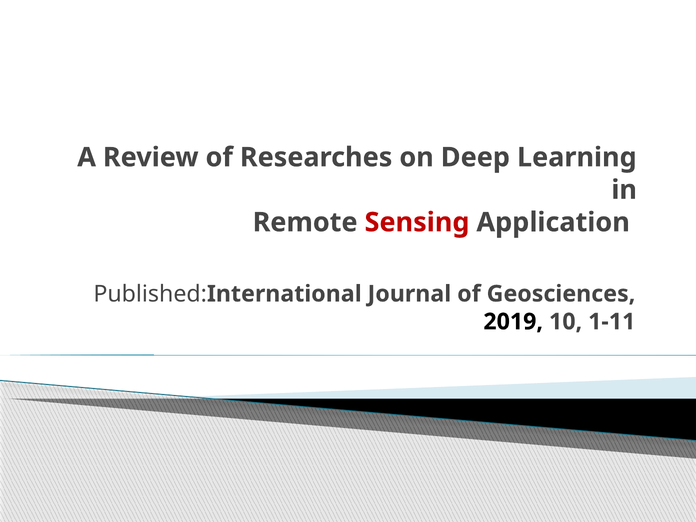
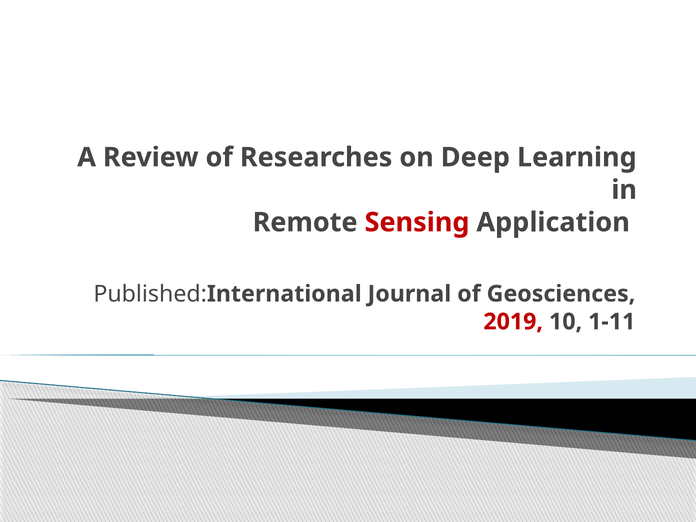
2019 colour: black -> red (513, 322)
